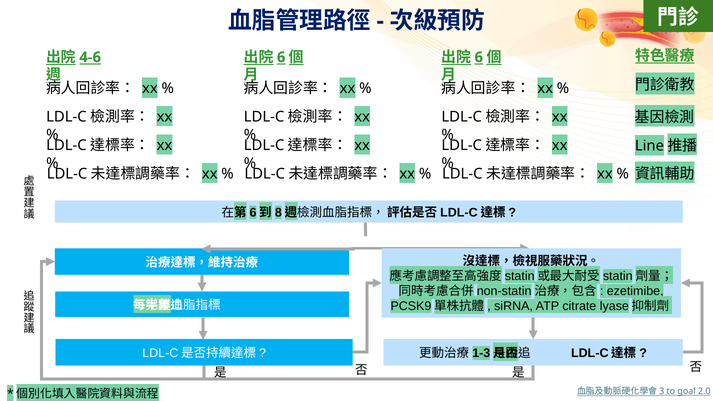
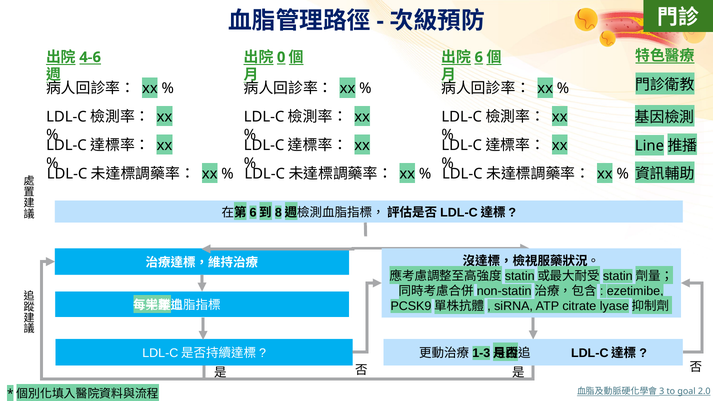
6: 6 -> 0 (281, 57)
